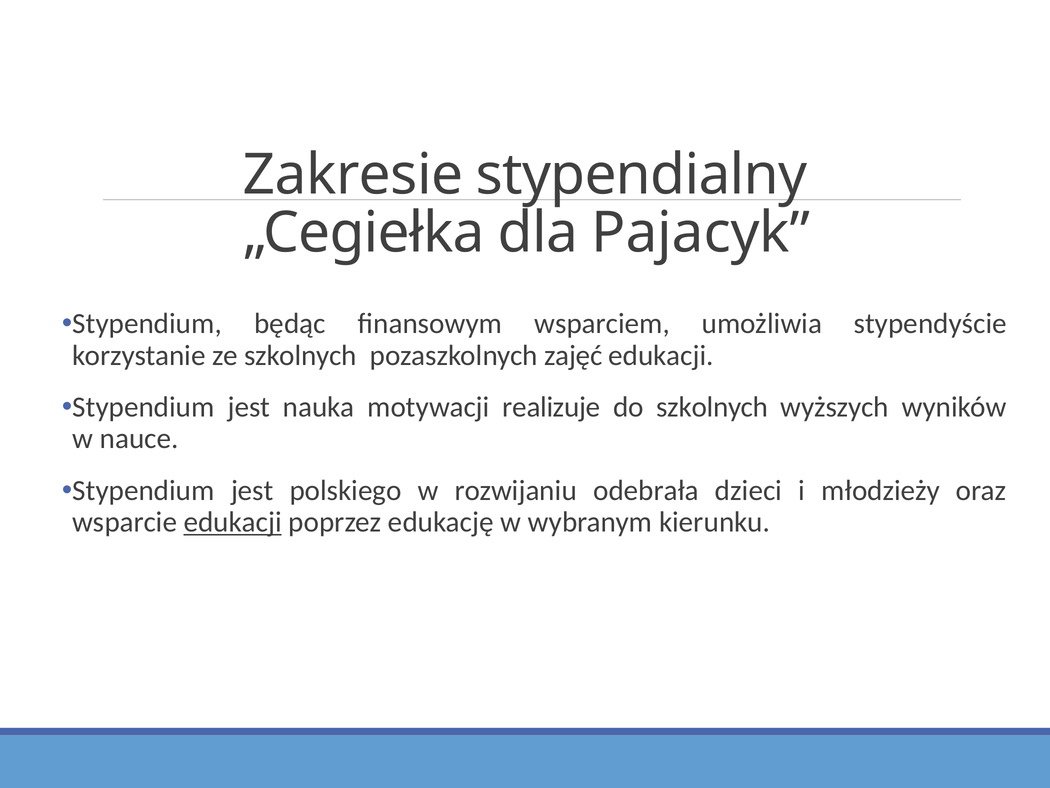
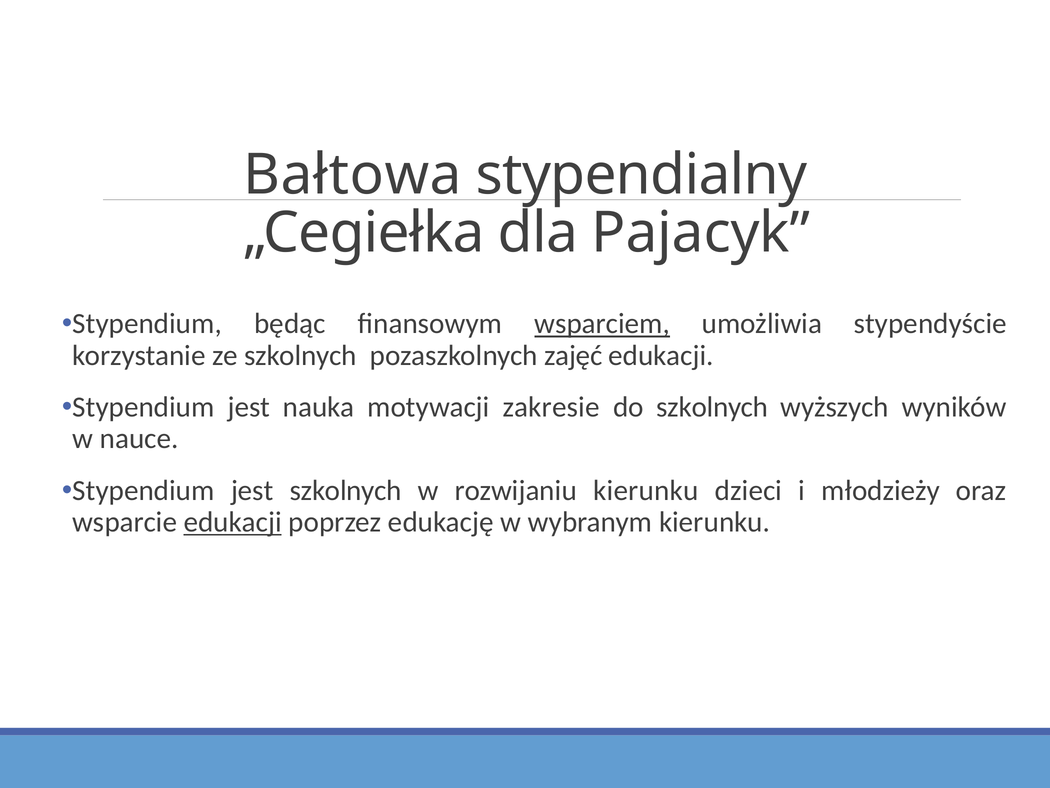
Zakresie: Zakresie -> Bałtowa (353, 175)
wsparciem underline: none -> present (602, 324)
realizuje: realizuje -> zakresie (551, 407)
jest polskiego: polskiego -> szkolnych (346, 490)
rozwijaniu odebrała: odebrała -> kierunku (646, 490)
